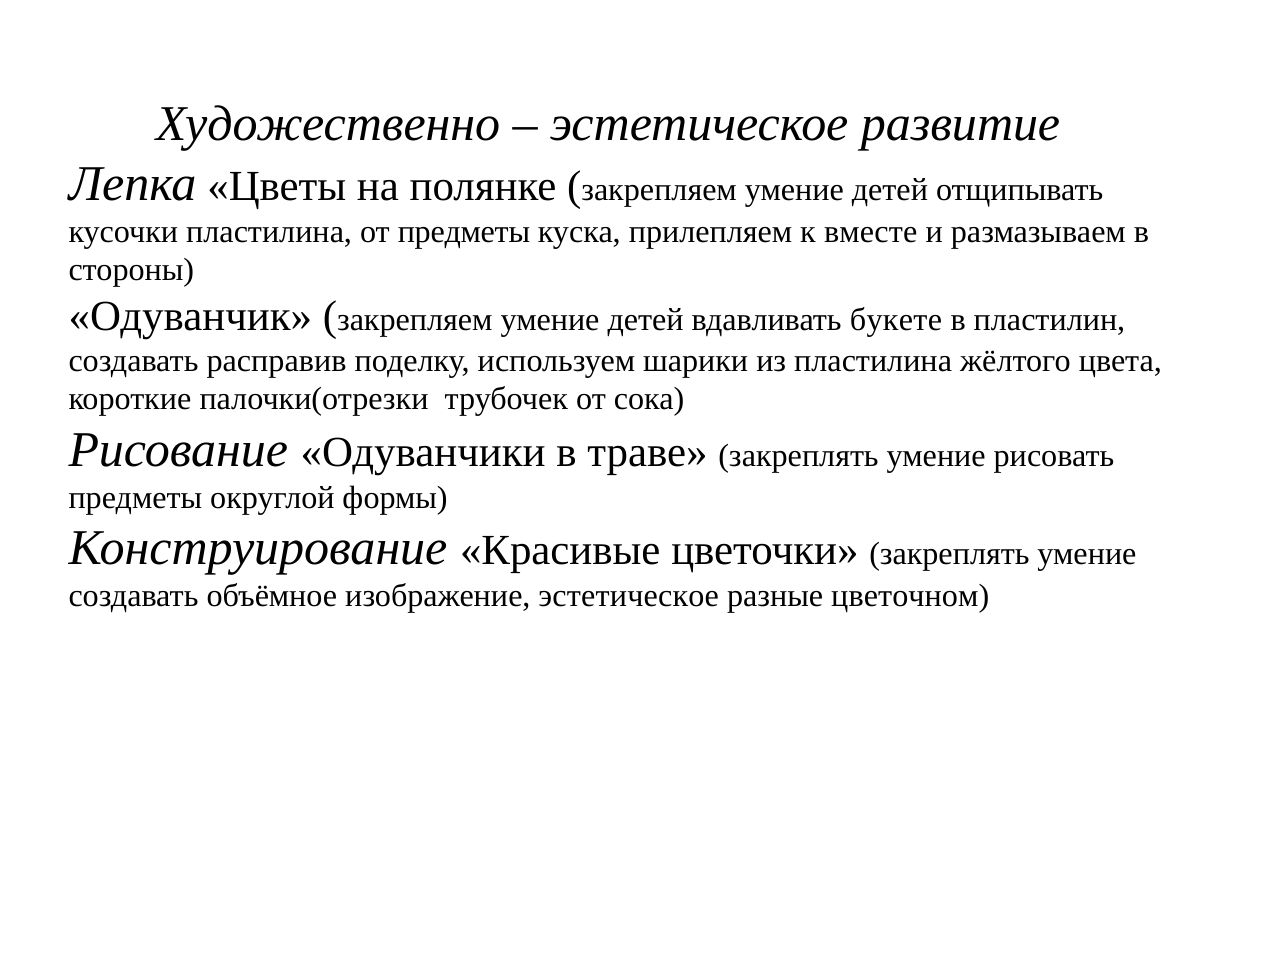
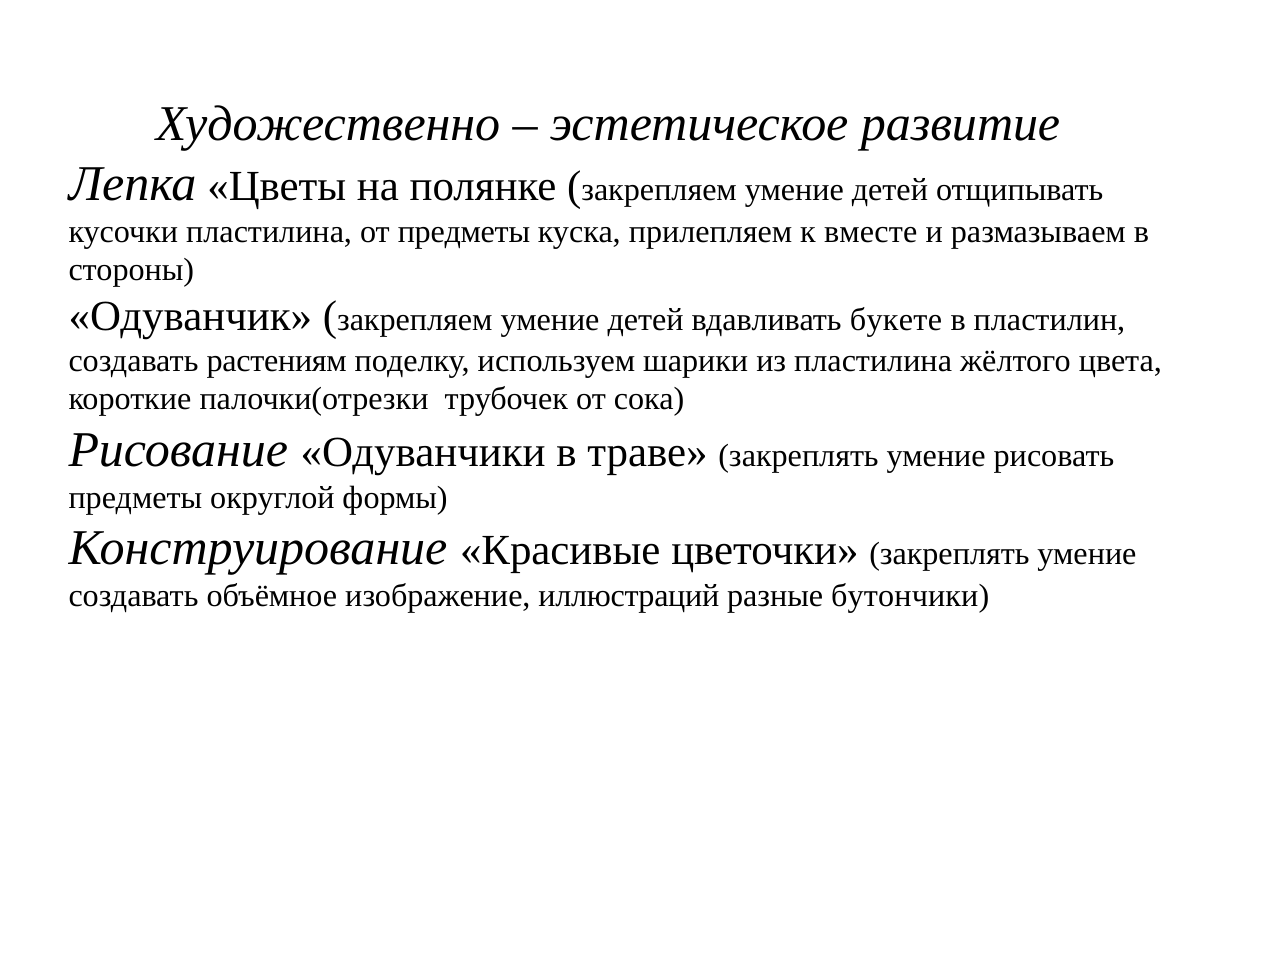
расправив: расправив -> растениям (277, 361)
изображение эстетическое: эстетическое -> иллюстраций (629, 596)
цветочном: цветочном -> бутончики (910, 596)
